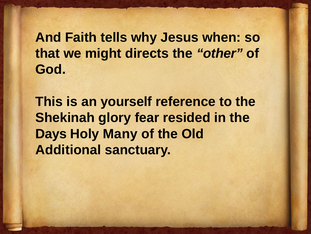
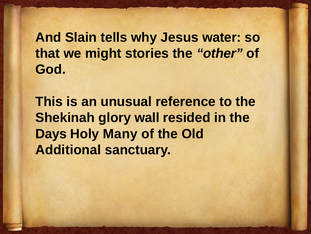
Faith: Faith -> Slain (81, 37)
when: when -> water (222, 37)
directs: directs -> stories (147, 53)
yourself: yourself -> unusual (126, 101)
fear: fear -> wall (147, 117)
